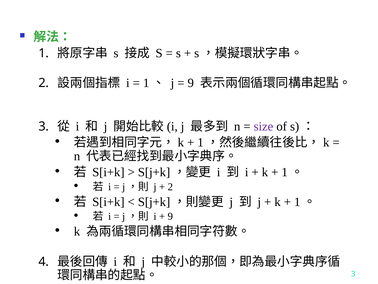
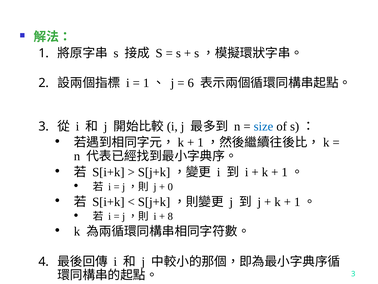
9: 9 -> 6 (191, 83)
size colour: purple -> blue (263, 126)
2: 2 -> 0 (170, 187)
9: 9 -> 8 (170, 216)
